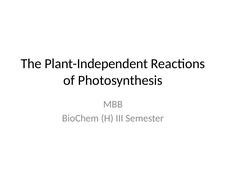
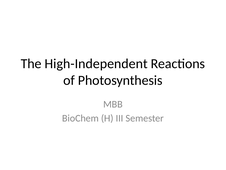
Plant-Independent: Plant-Independent -> High-Independent (96, 64)
